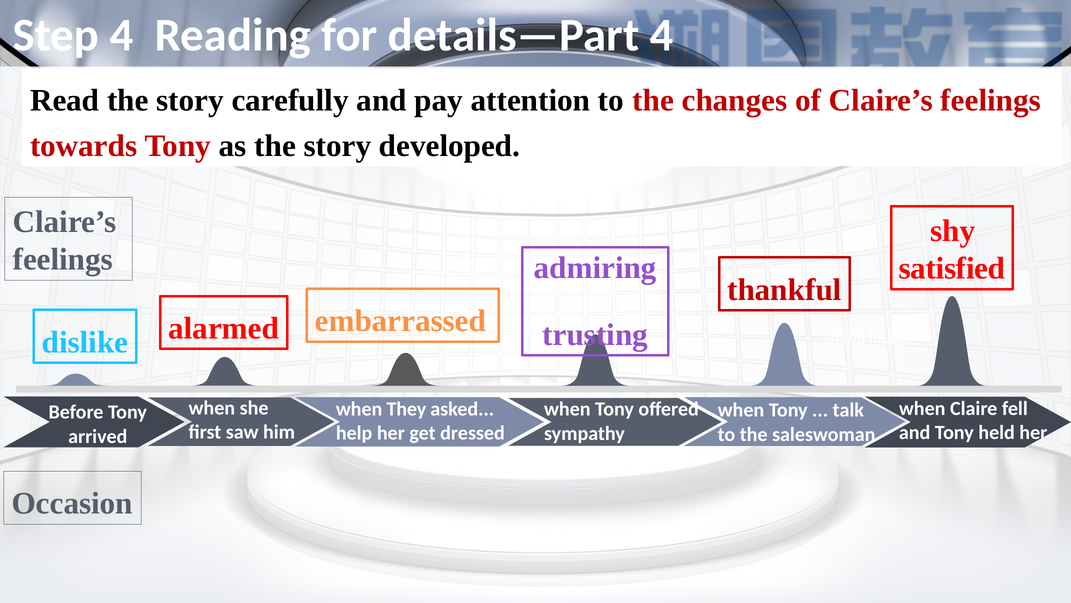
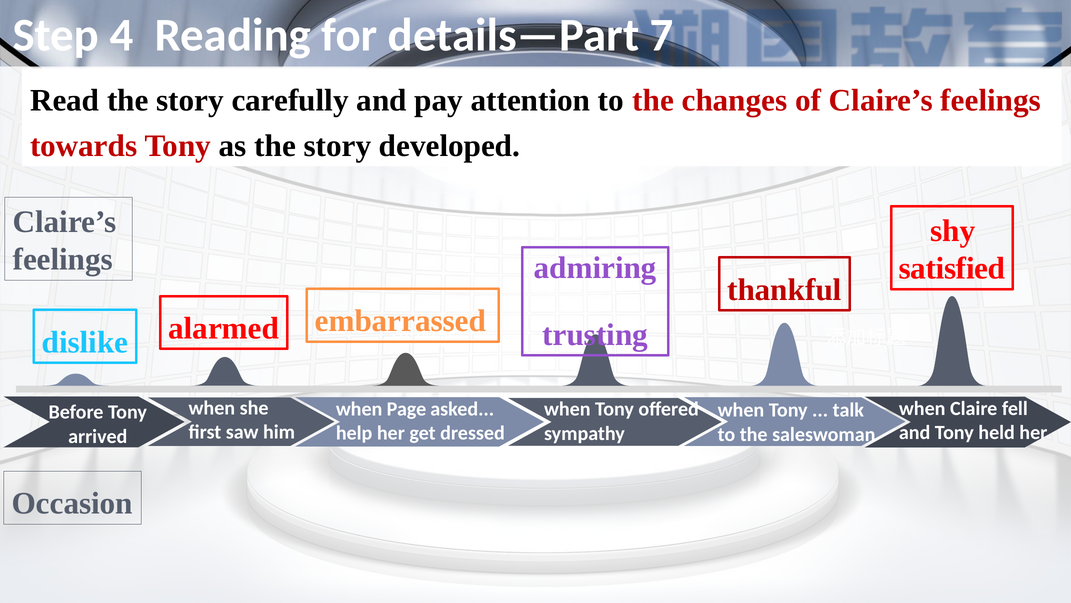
details—Part 4: 4 -> 7 (662, 35)
They: They -> Page (406, 408)
